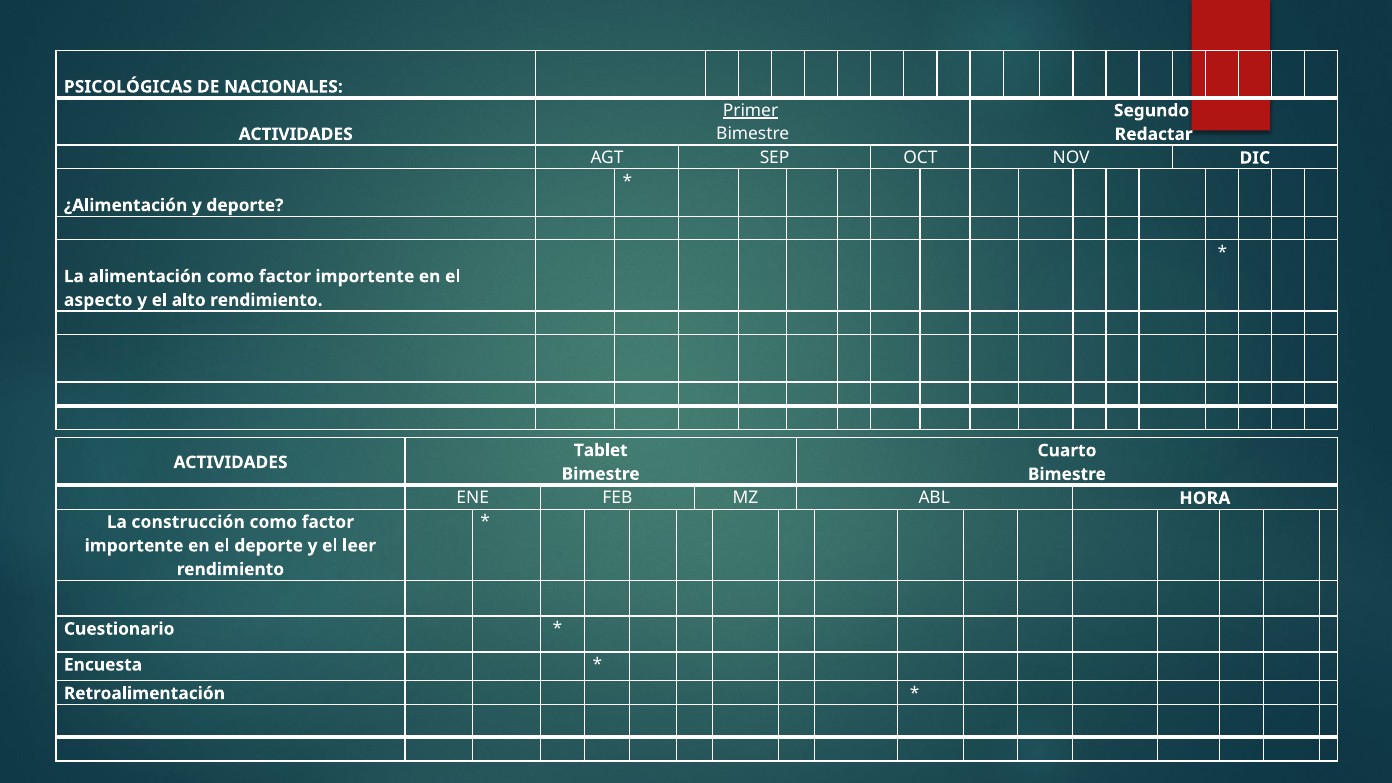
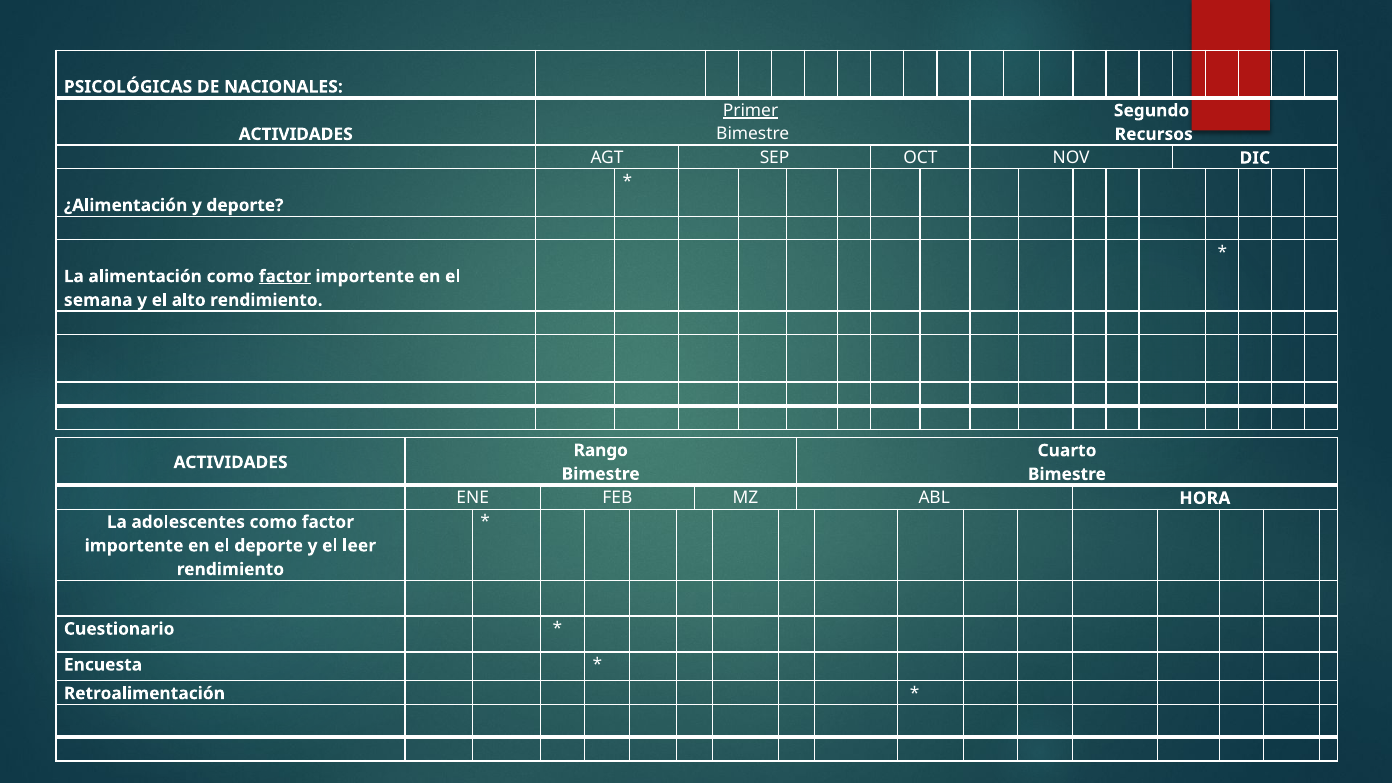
Redactar: Redactar -> Recursos (1154, 134)
factor underline: none -> present (285, 276)
aspecto: aspecto -> semana (98, 300)
Tablet: Tablet -> Rango (601, 450)
construcción: construcción -> adolescentes (188, 522)
